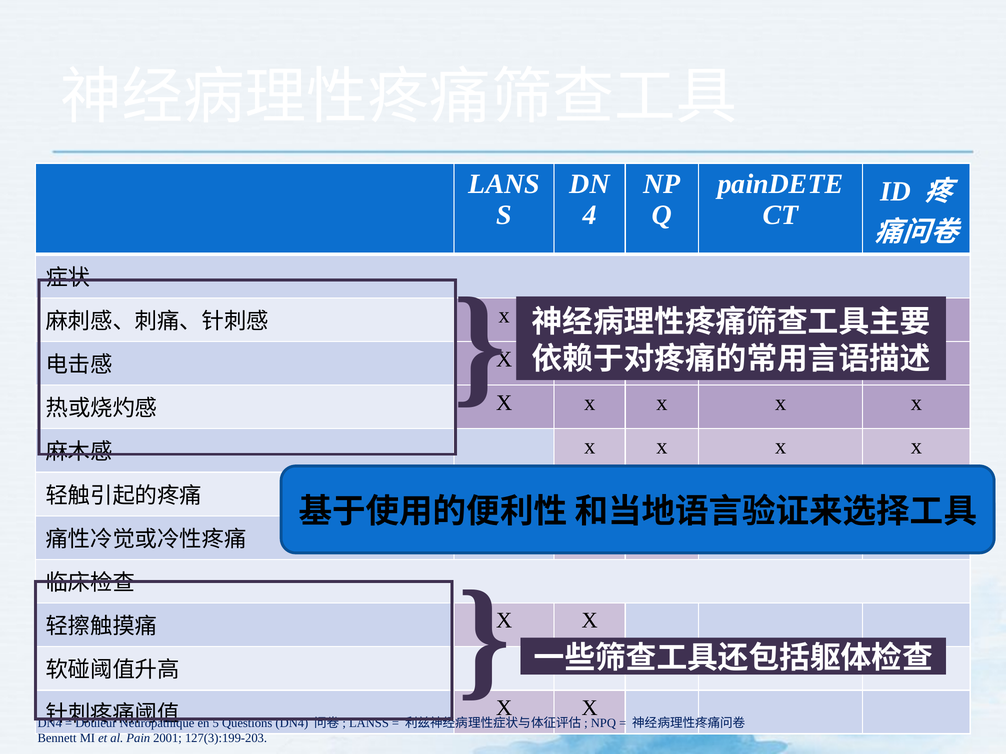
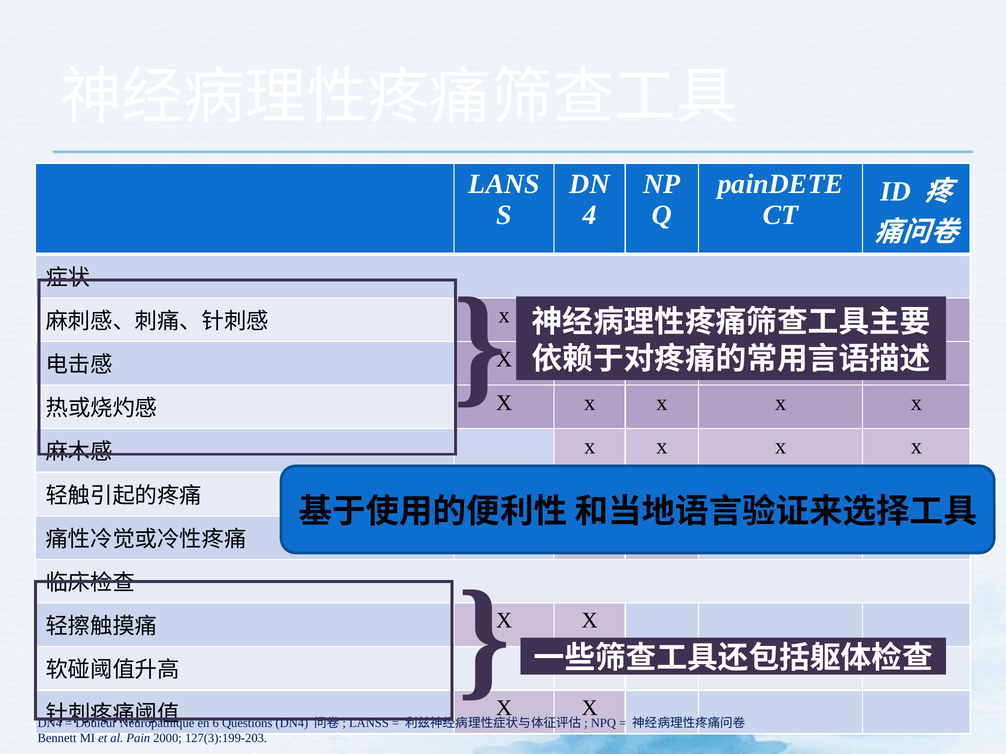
5: 5 -> 6 (216, 723)
2001: 2001 -> 2000 (167, 739)
